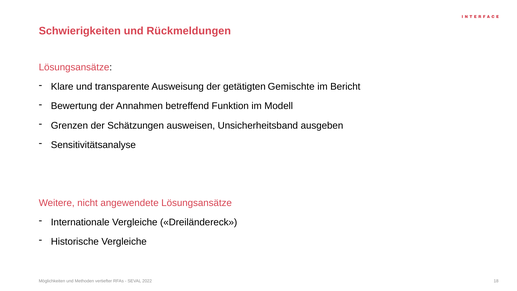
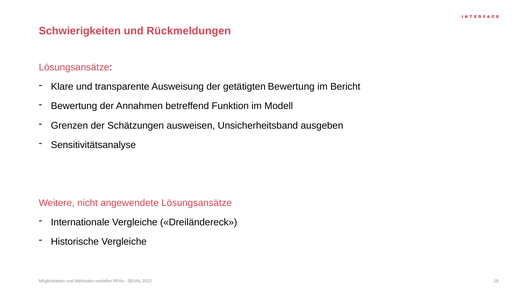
getätigten Gemischte: Gemischte -> Bewertung (291, 87)
